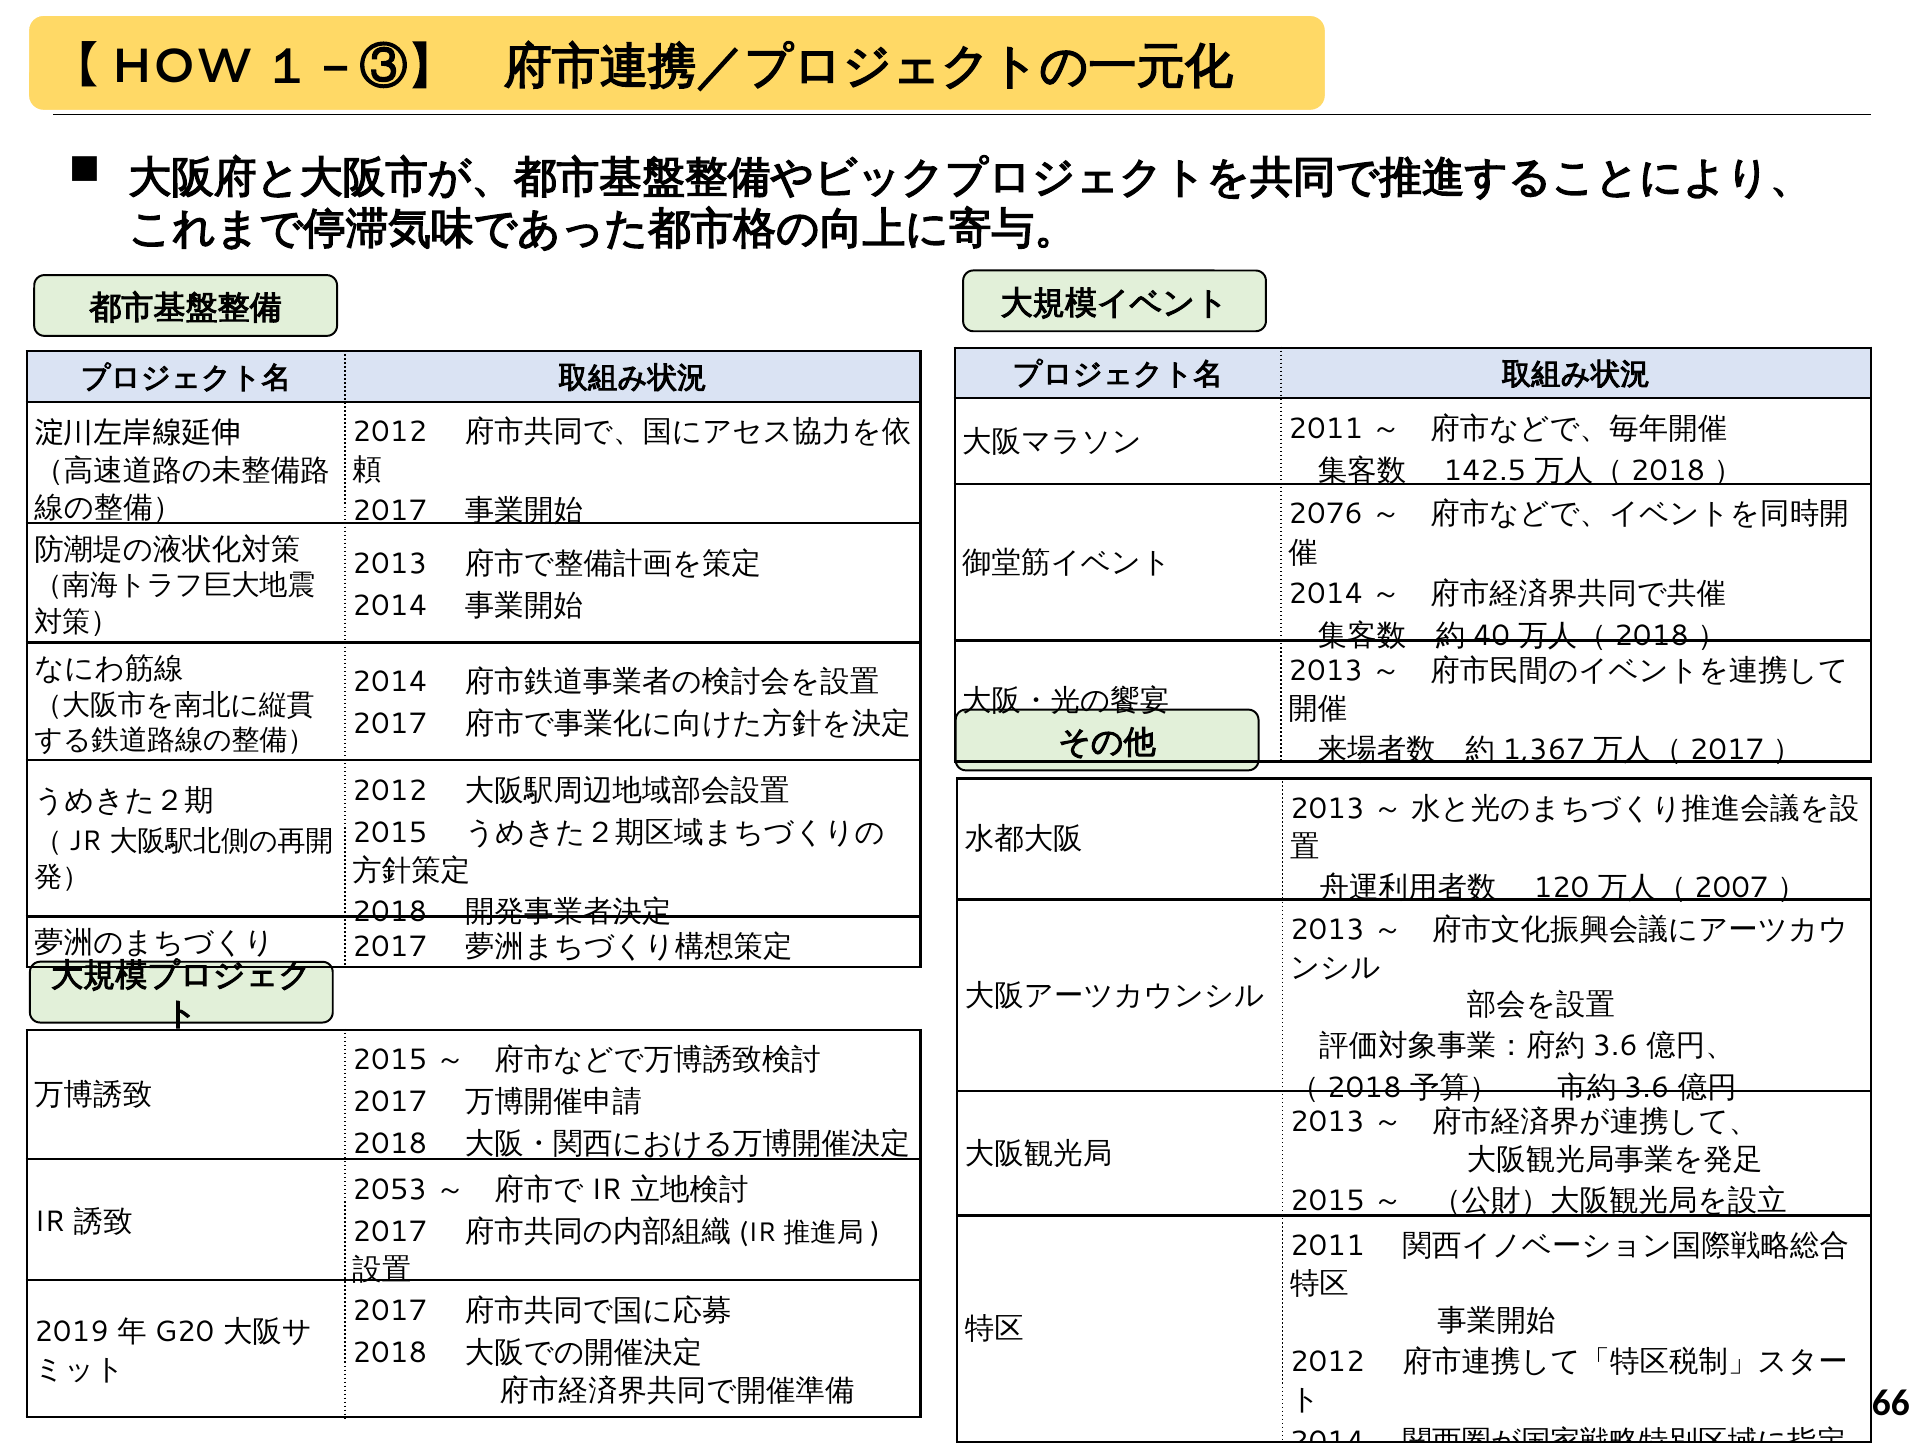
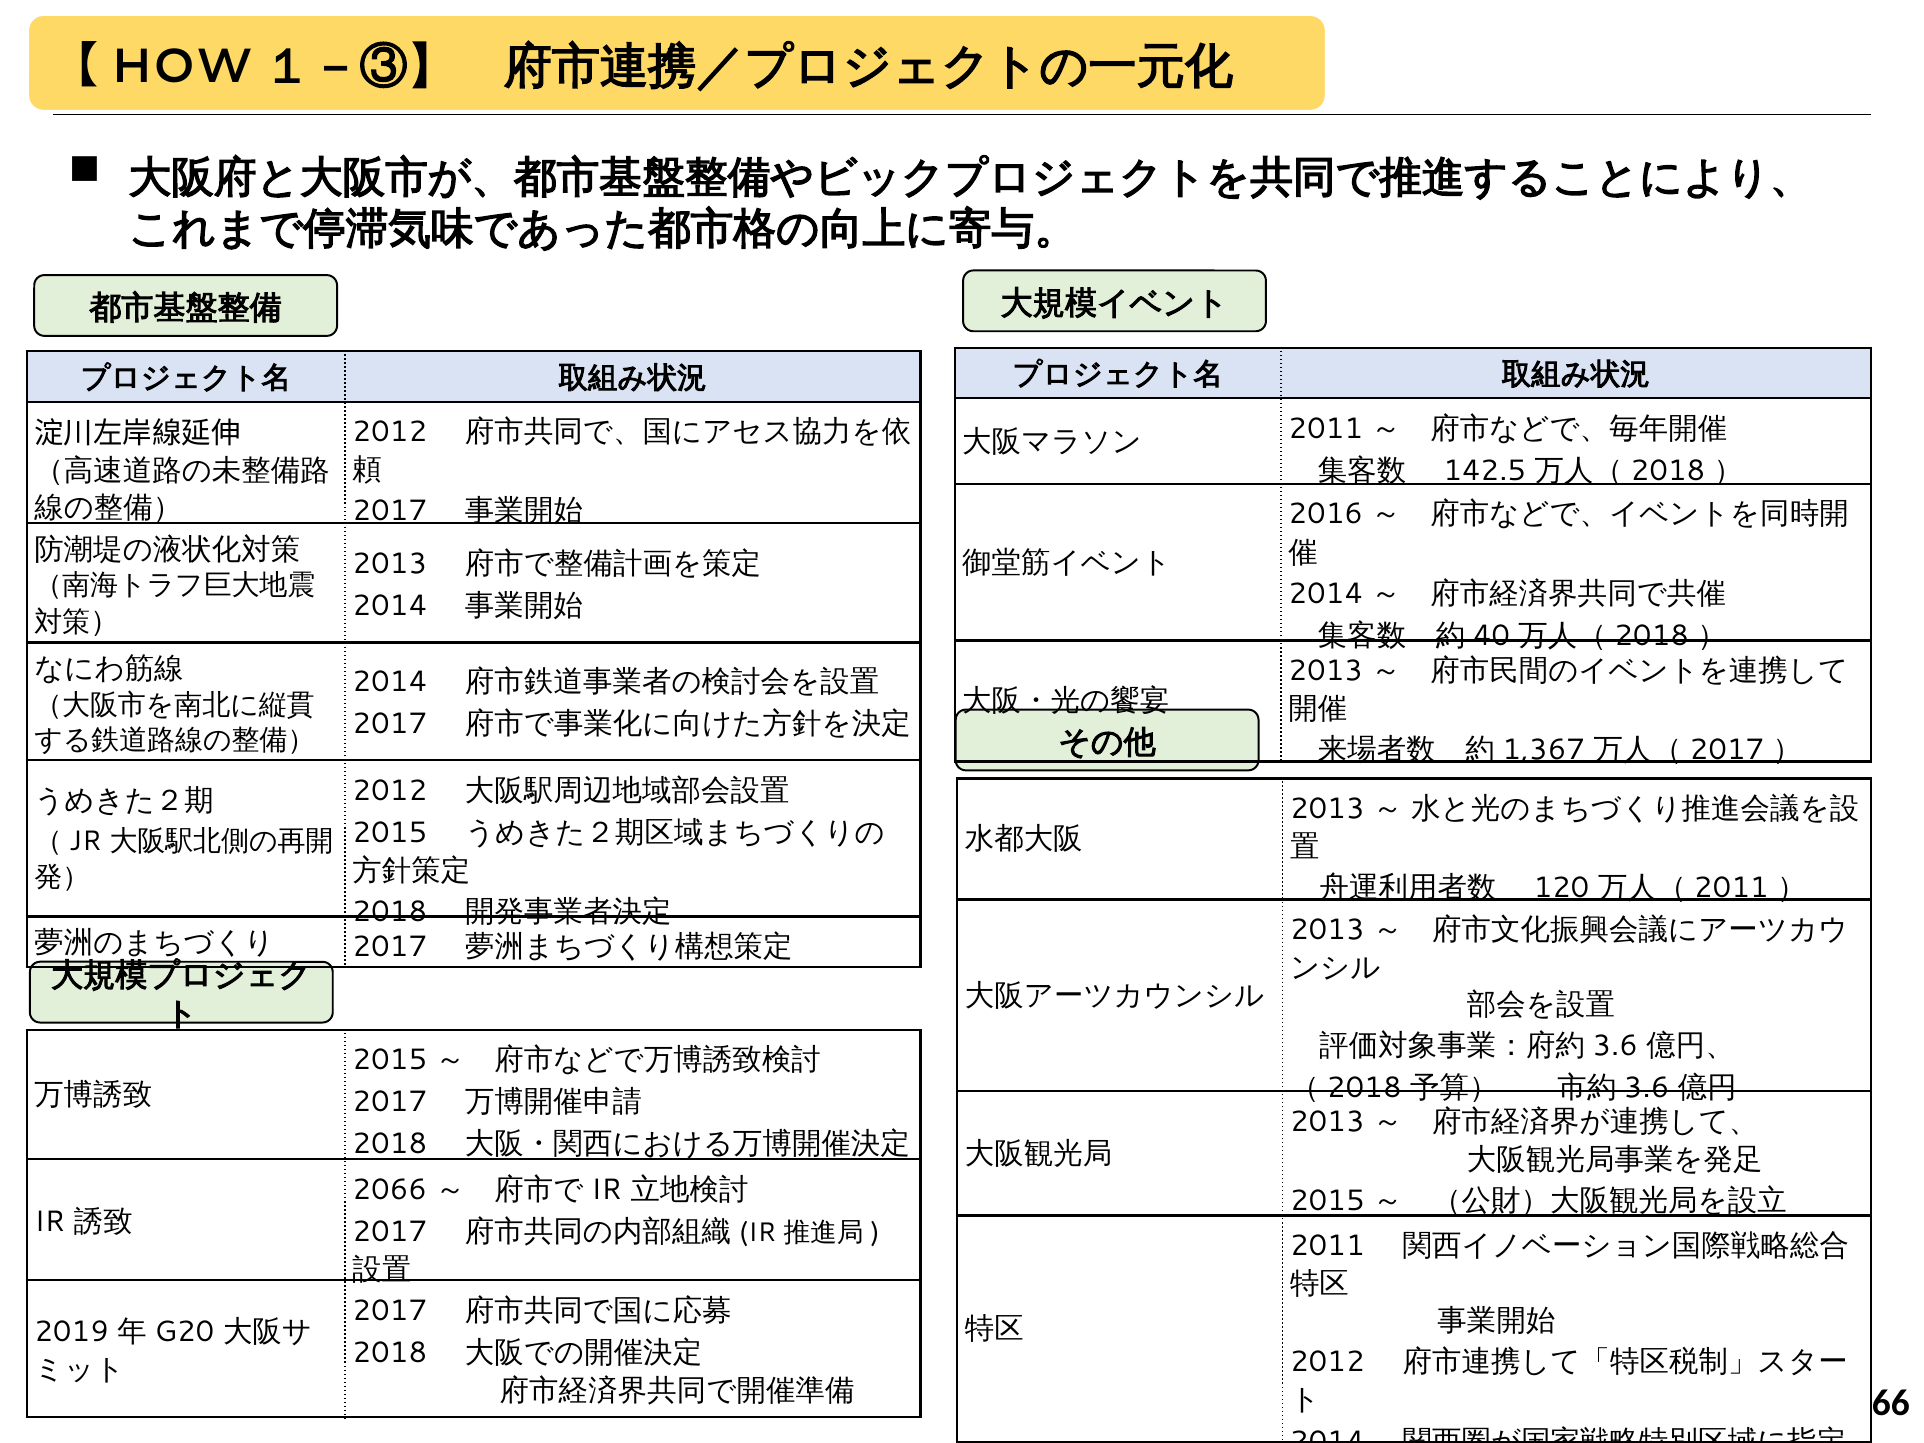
2076: 2076 -> 2016 (1326, 514)
2007: 2007 -> 2011 (1731, 888)
2053: 2053 -> 2066 (390, 1189)
